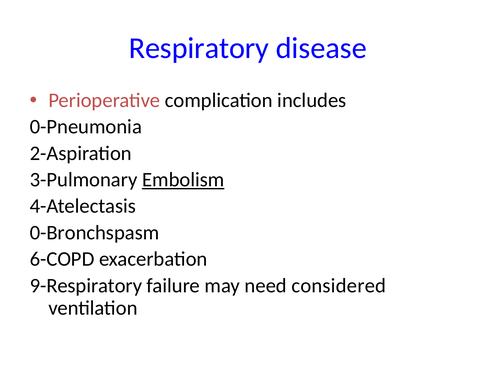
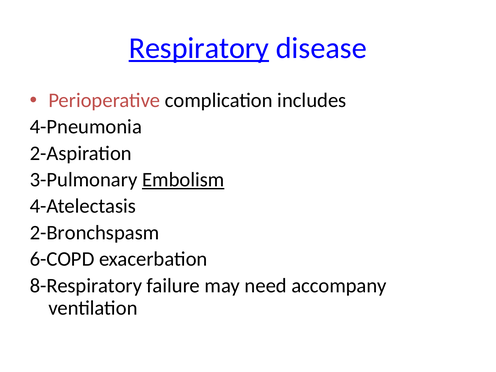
Respiratory underline: none -> present (199, 48)
0-Pneumonia: 0-Pneumonia -> 4-Pneumonia (86, 127)
0-Bronchspasm: 0-Bronchspasm -> 2-Bronchspasm (95, 233)
9-Respiratory: 9-Respiratory -> 8-Respiratory (86, 286)
considered: considered -> accompany (339, 286)
